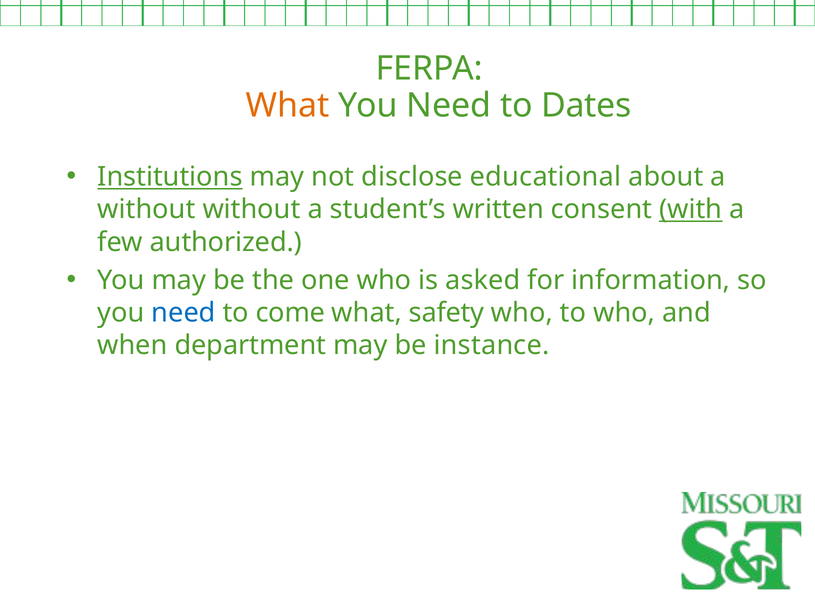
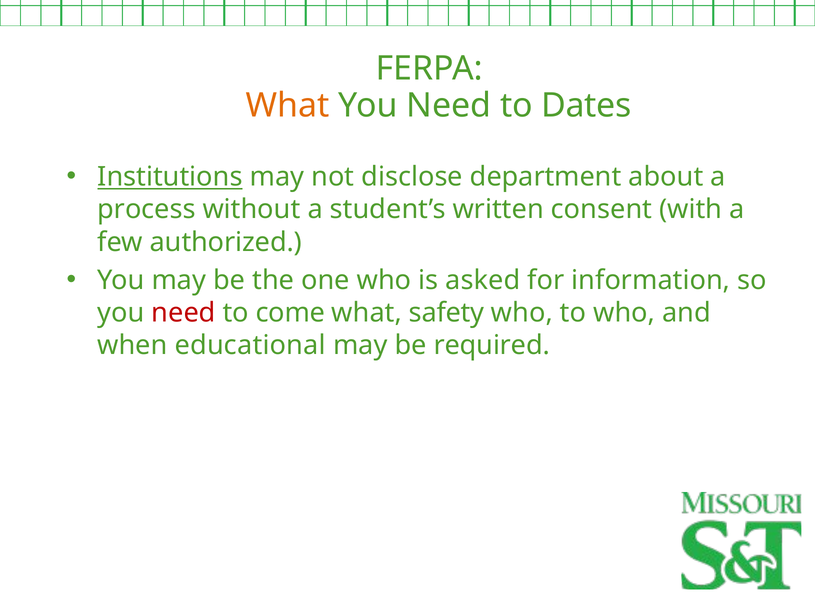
educational: educational -> department (546, 177)
without: without -> process (146, 210)
with underline: present -> none (691, 210)
need colour: blue -> red (183, 313)
department: department -> educational (250, 345)
instance: instance -> required (492, 345)
